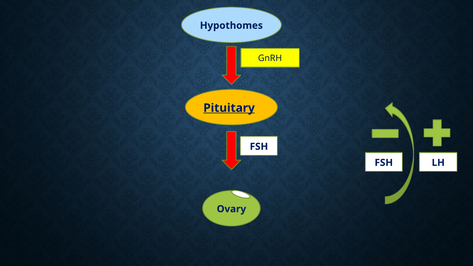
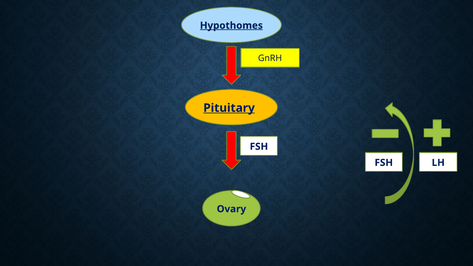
Hypothomes underline: none -> present (231, 26)
